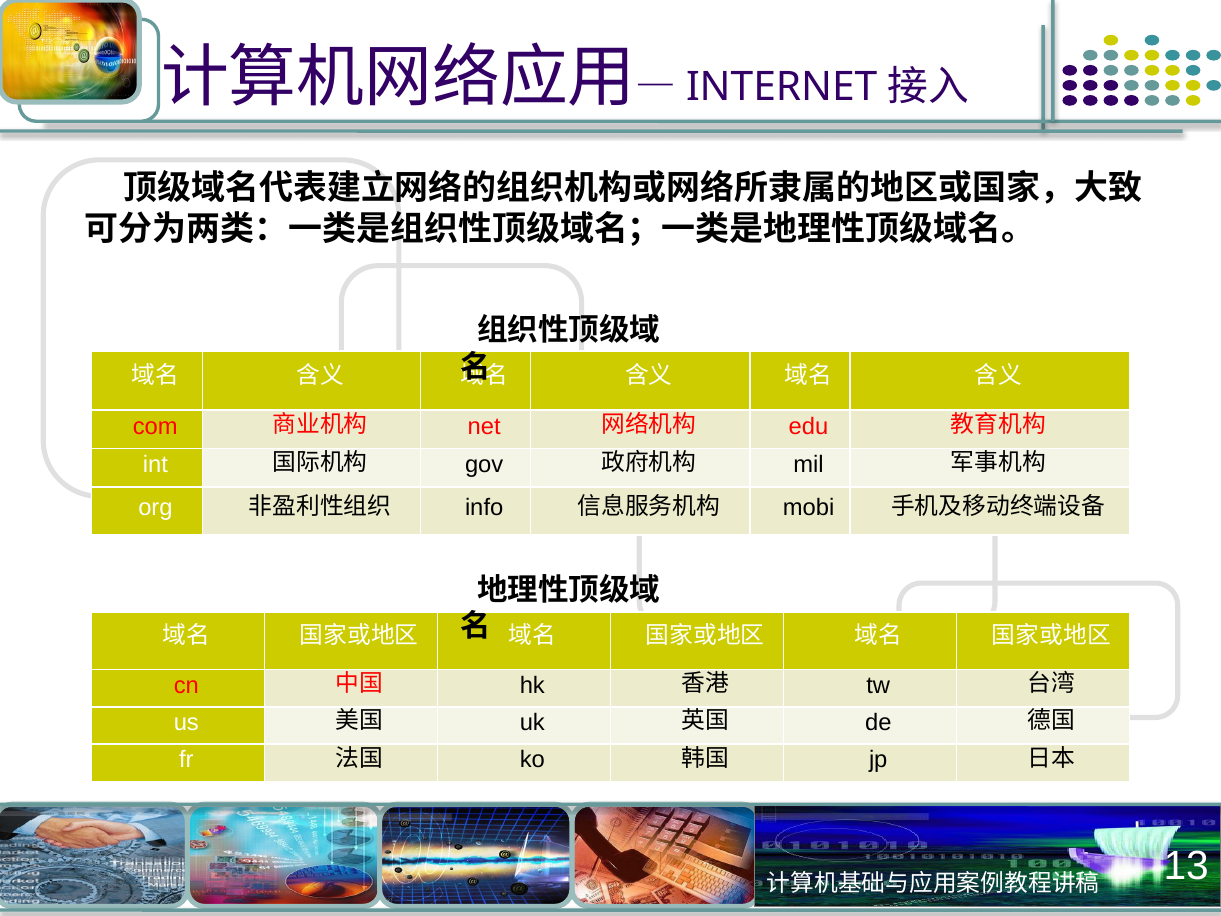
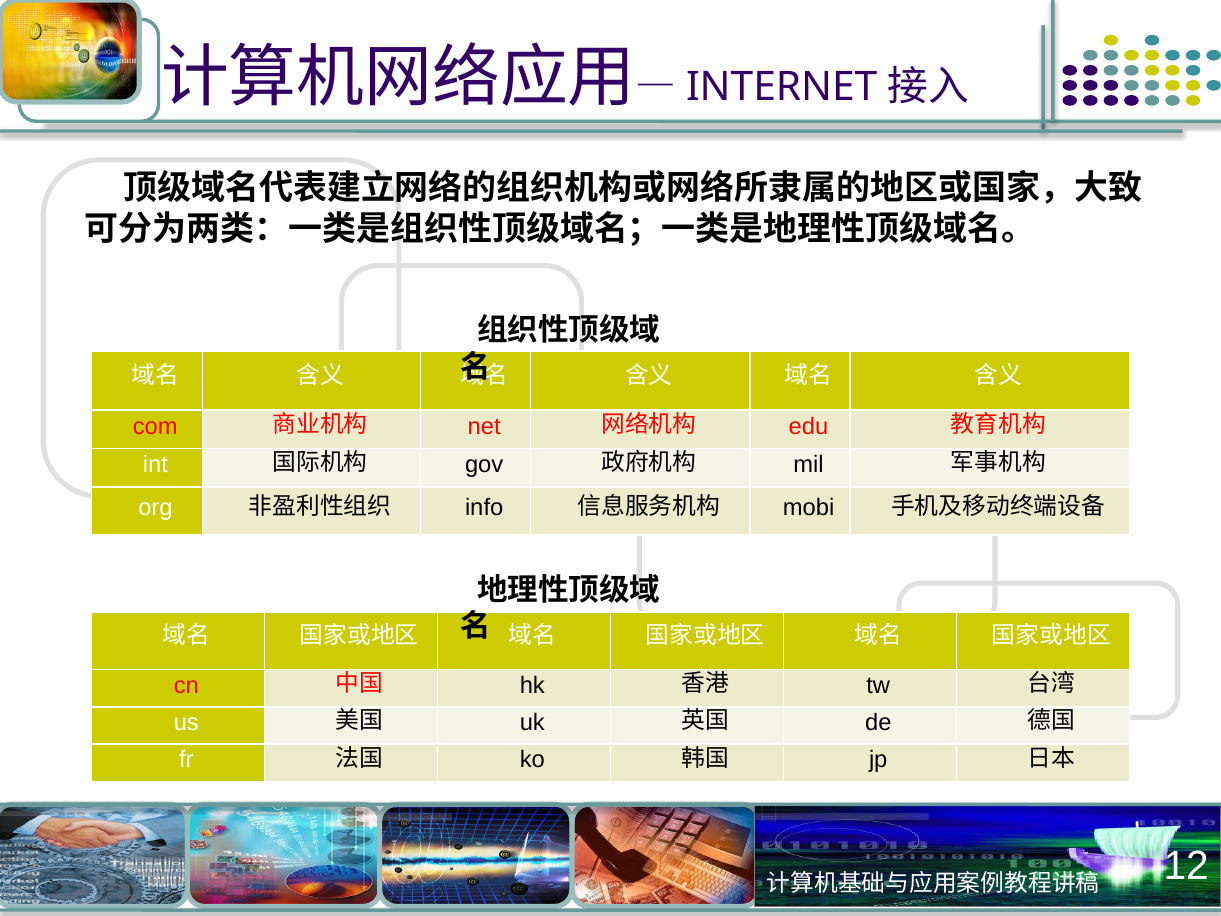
13: 13 -> 12 (1186, 866)
